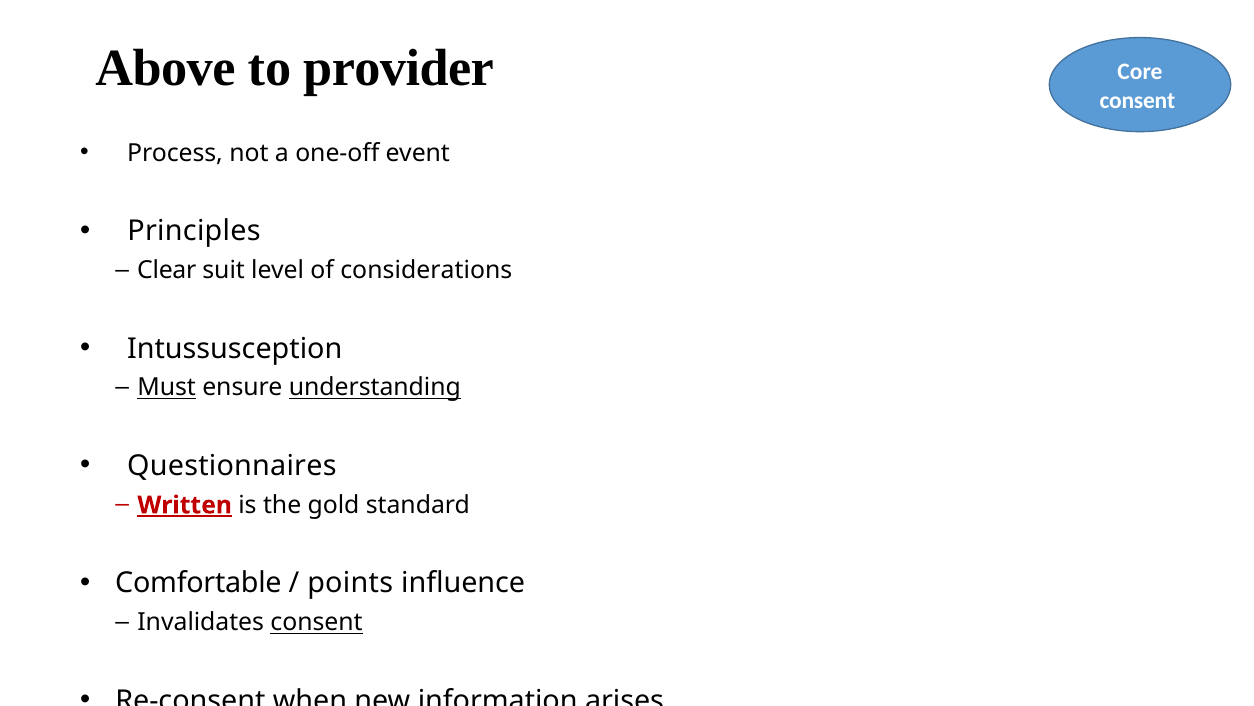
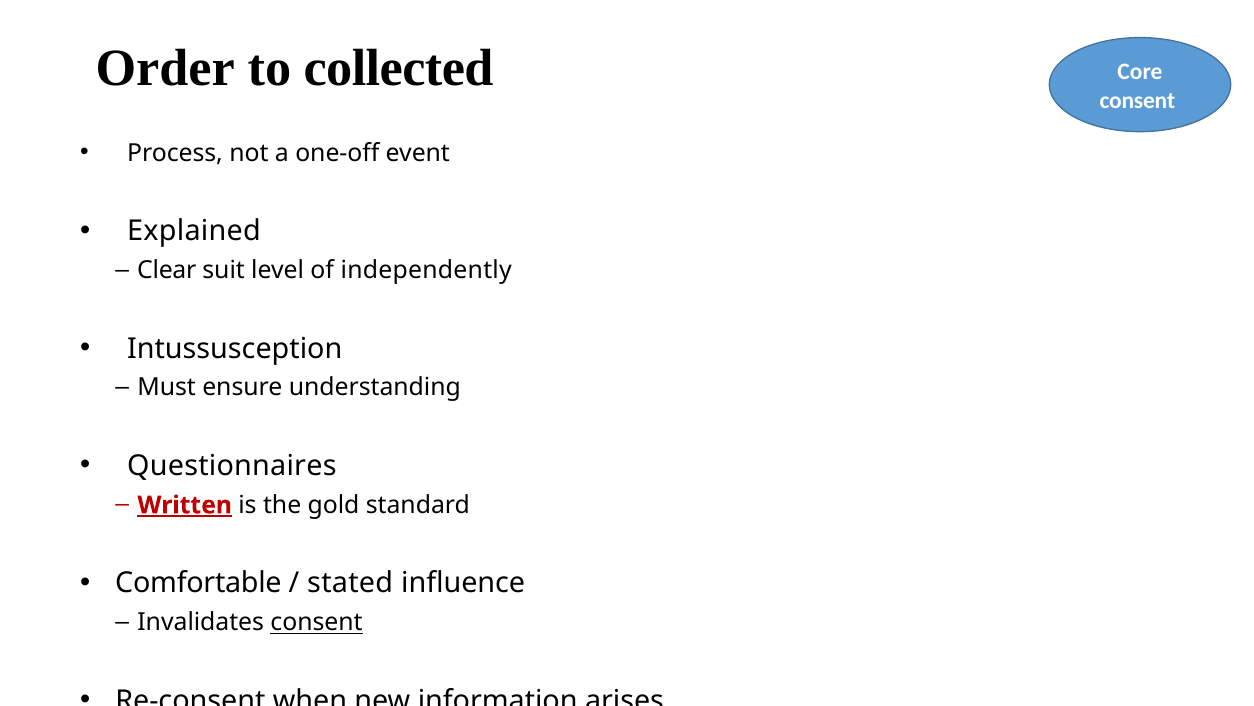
Above: Above -> Order (165, 68)
provider: provider -> collected (399, 68)
Principles: Principles -> Explained (194, 231)
considerations: considerations -> independently (426, 270)
Must underline: present -> none (167, 387)
understanding underline: present -> none (375, 387)
points: points -> stated (350, 583)
